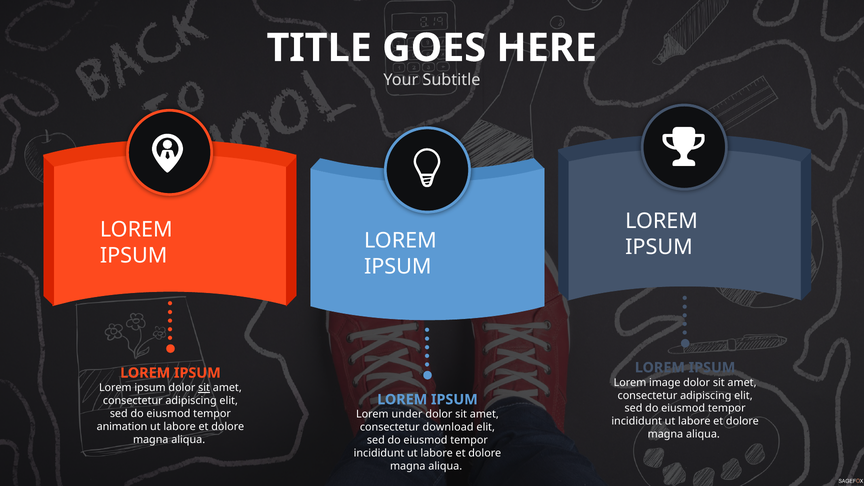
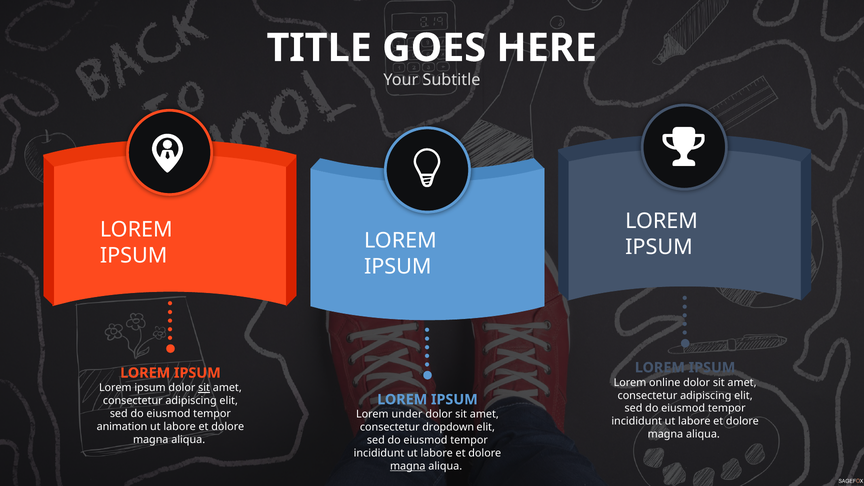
image: image -> online (665, 382)
download: download -> dropdown (448, 427)
magna underline: none -> present (408, 466)
